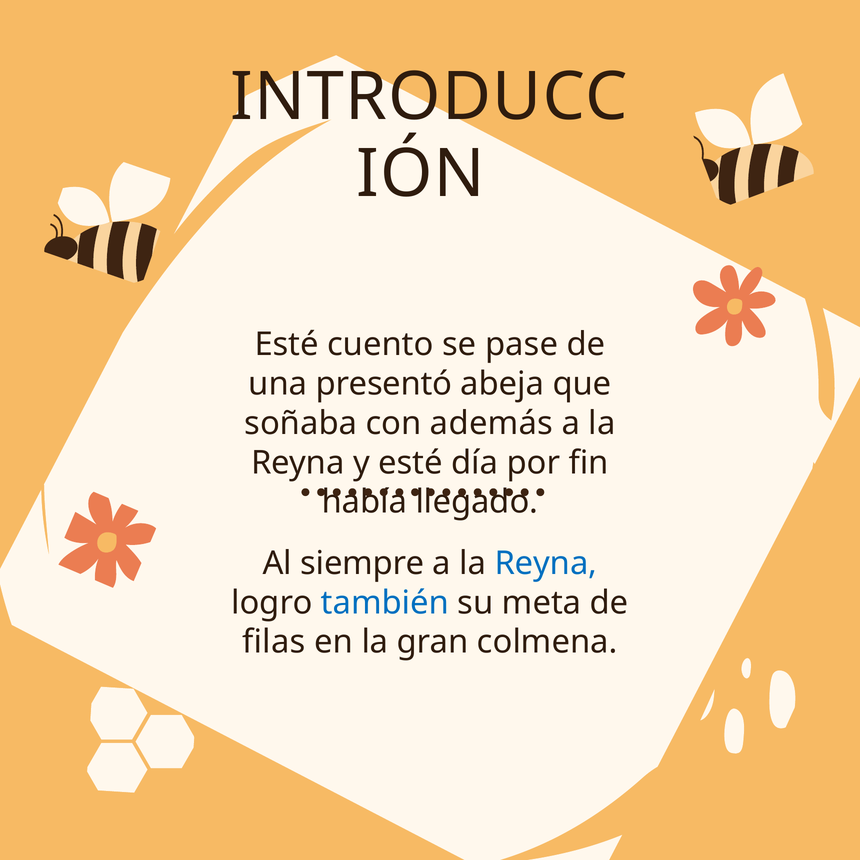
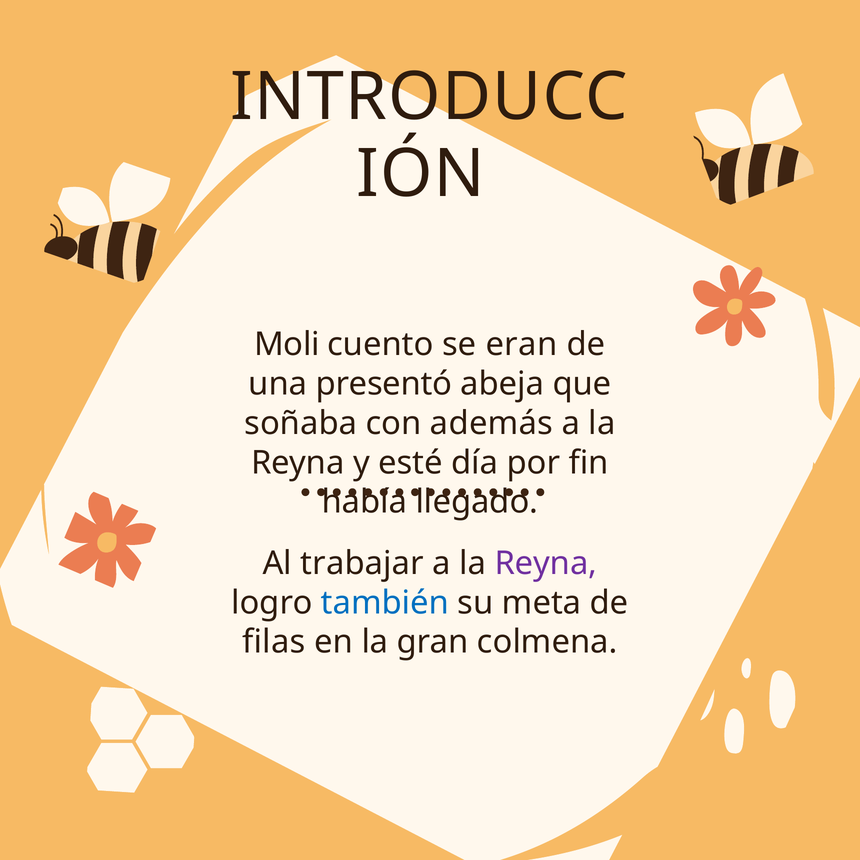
Esté: Esté -> Moli (287, 344)
pase: pase -> eran (521, 344)
siempre: siempre -> trabajar (362, 563)
Reyna colour: blue -> purple (546, 563)
